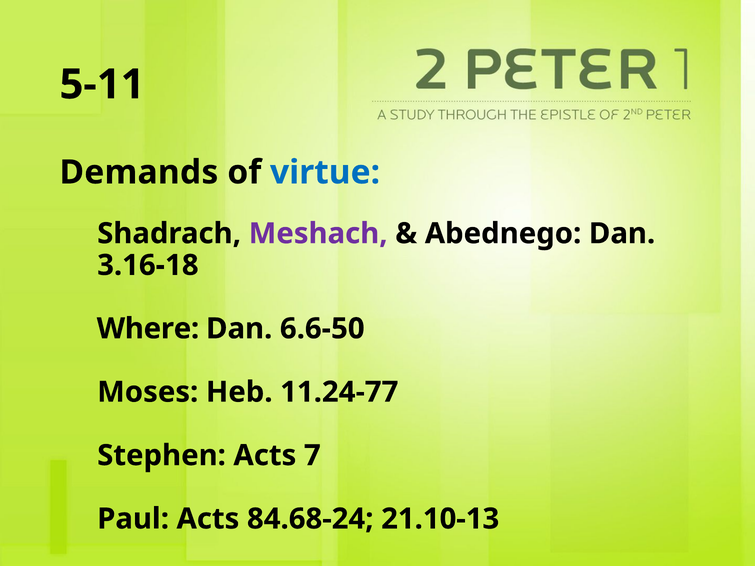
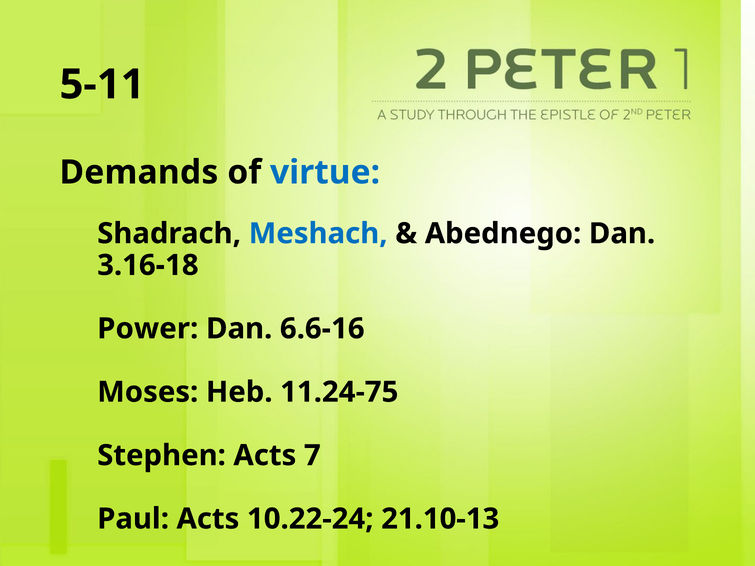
Meshach colour: purple -> blue (318, 234)
Where: Where -> Power (148, 329)
6.6-50: 6.6-50 -> 6.6-16 (322, 329)
11.24-77: 11.24-77 -> 11.24-75 (339, 392)
84.68-24: 84.68-24 -> 10.22-24 (310, 519)
